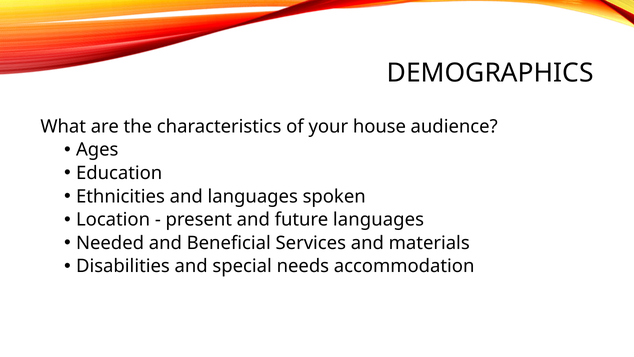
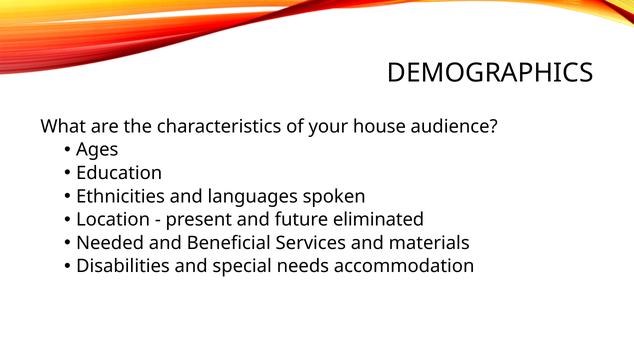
future languages: languages -> eliminated (379, 219)
